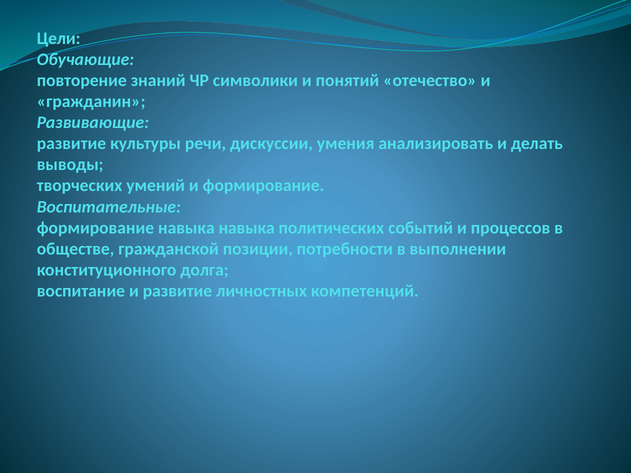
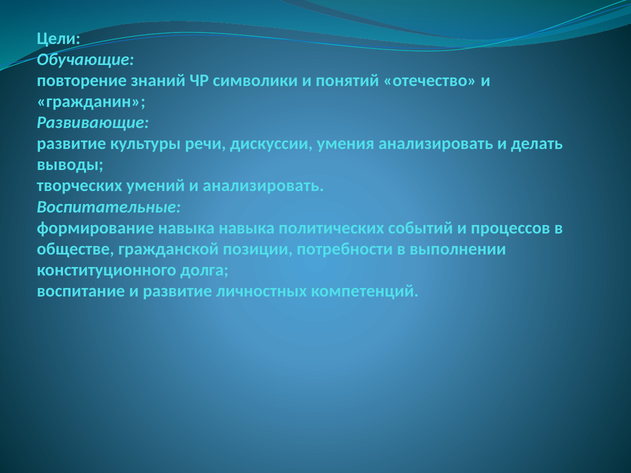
и формирование: формирование -> анализировать (263, 186)
